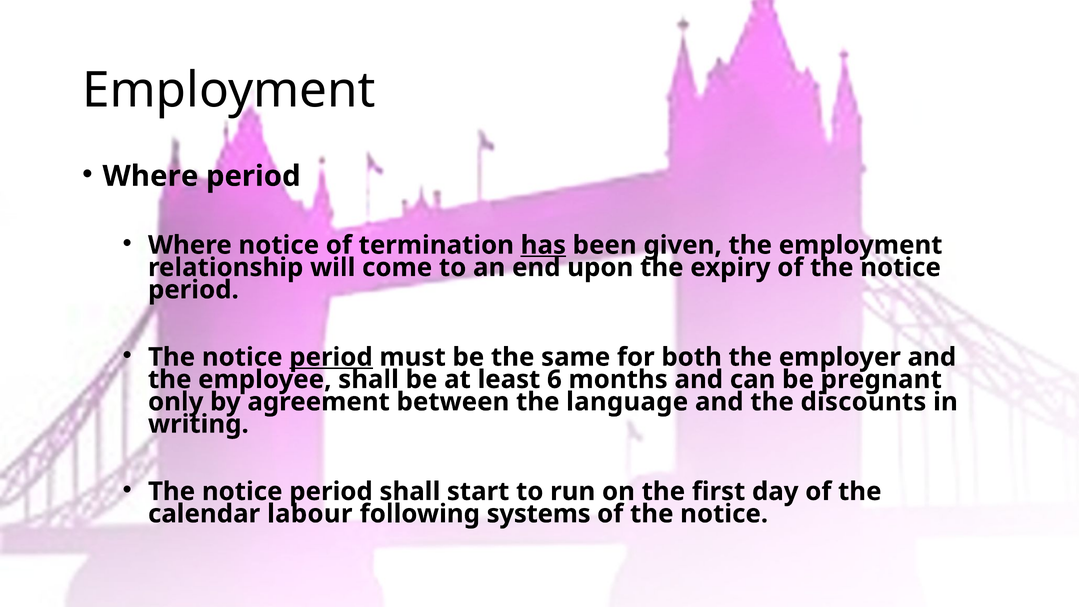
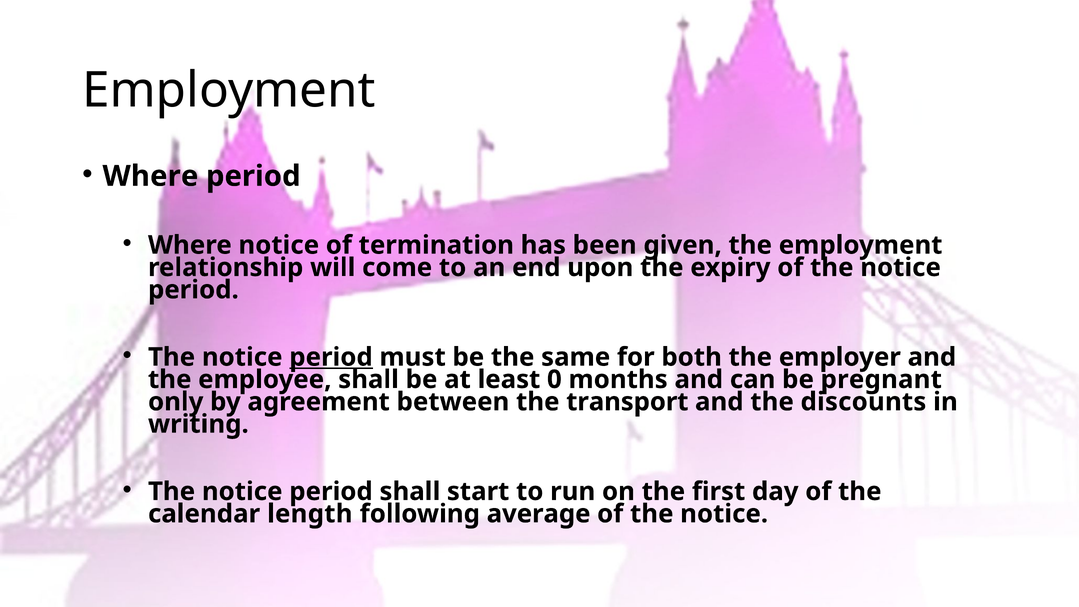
has underline: present -> none (543, 245)
6: 6 -> 0 (554, 379)
language: language -> transport (627, 402)
labour: labour -> length (310, 514)
systems: systems -> average (539, 514)
